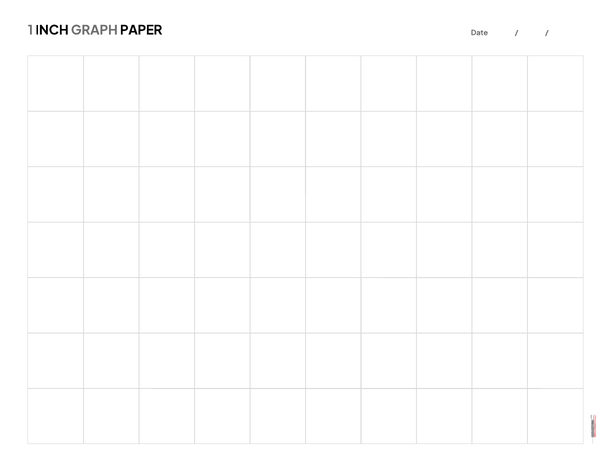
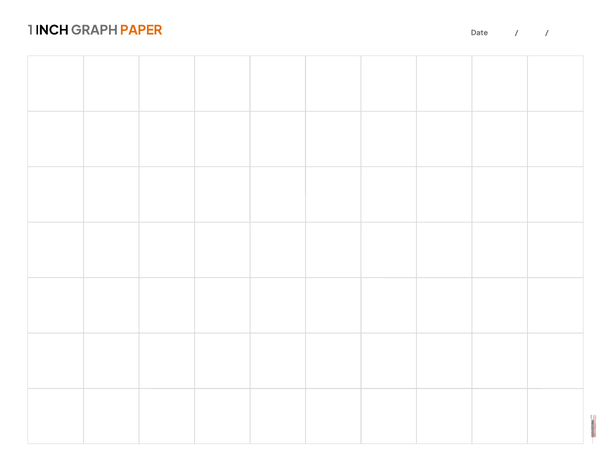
PAPER colour: black -> orange (141, 30)
